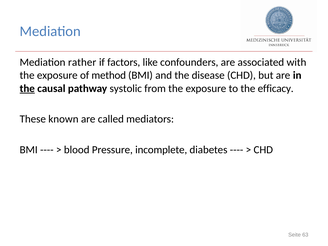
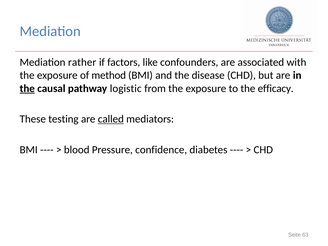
systolic: systolic -> logistic (126, 88)
known: known -> testing (63, 119)
called underline: none -> present (111, 119)
incomplete: incomplete -> confidence (161, 150)
